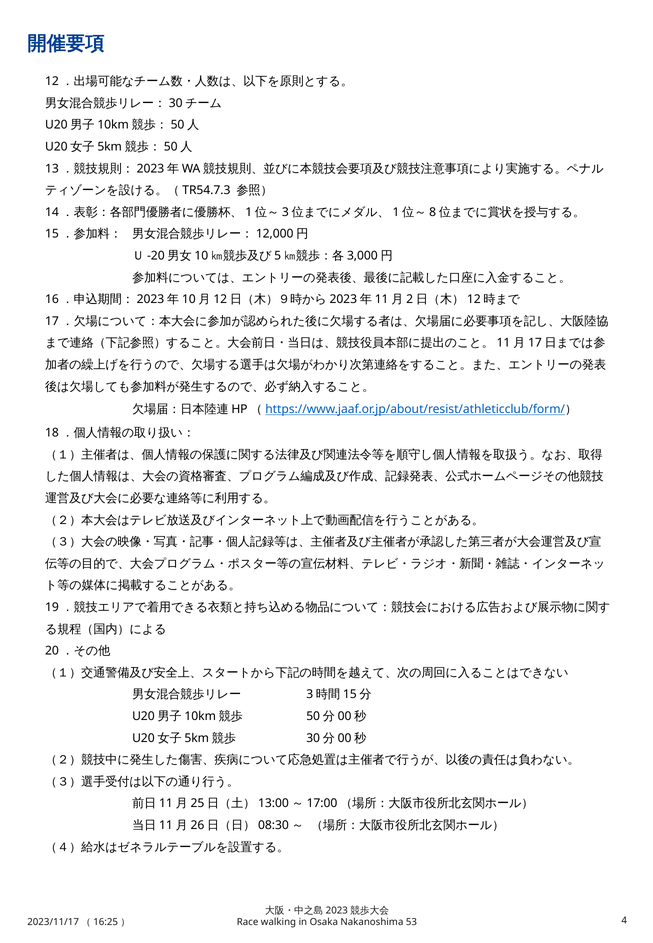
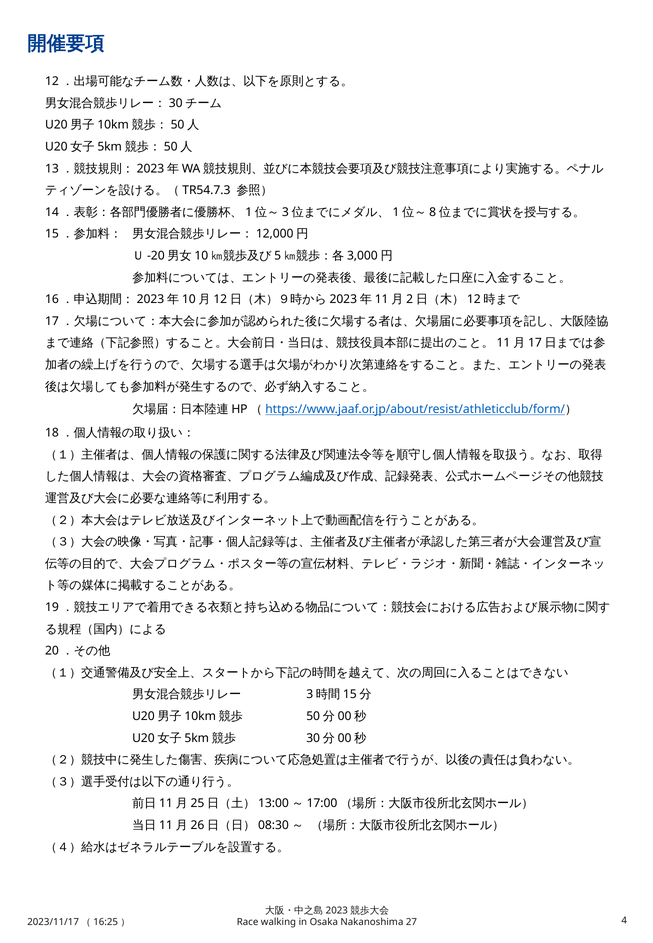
53: 53 -> 27 (411, 922)
